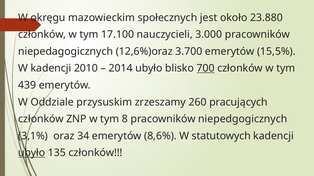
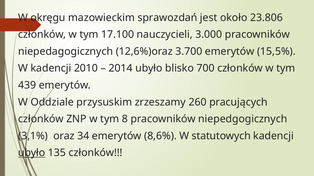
społecznych: społecznych -> sprawozdań (167, 18)
23.880: 23.880 -> 23.806 (266, 18)
700 underline: present -> none (206, 69)
